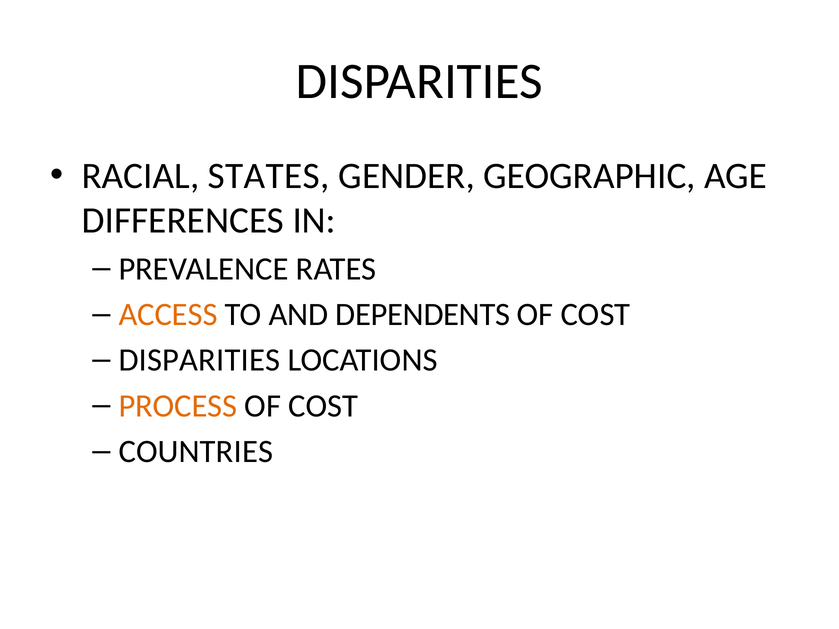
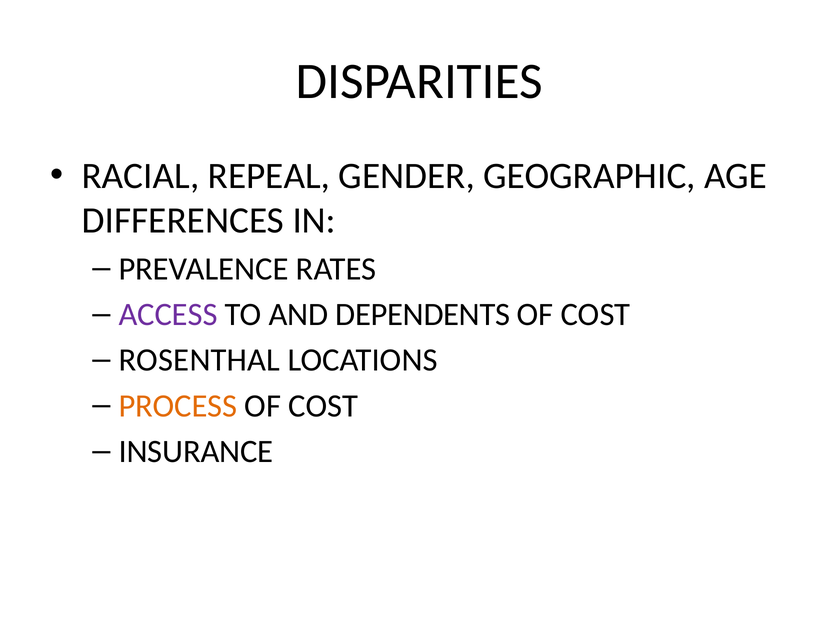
STATES: STATES -> REPEAL (269, 176)
ACCESS colour: orange -> purple (168, 315)
DISPARITIES: DISPARITIES -> ROSENTHAL (199, 360)
COUNTRIES: COUNTRIES -> INSURANCE (196, 452)
